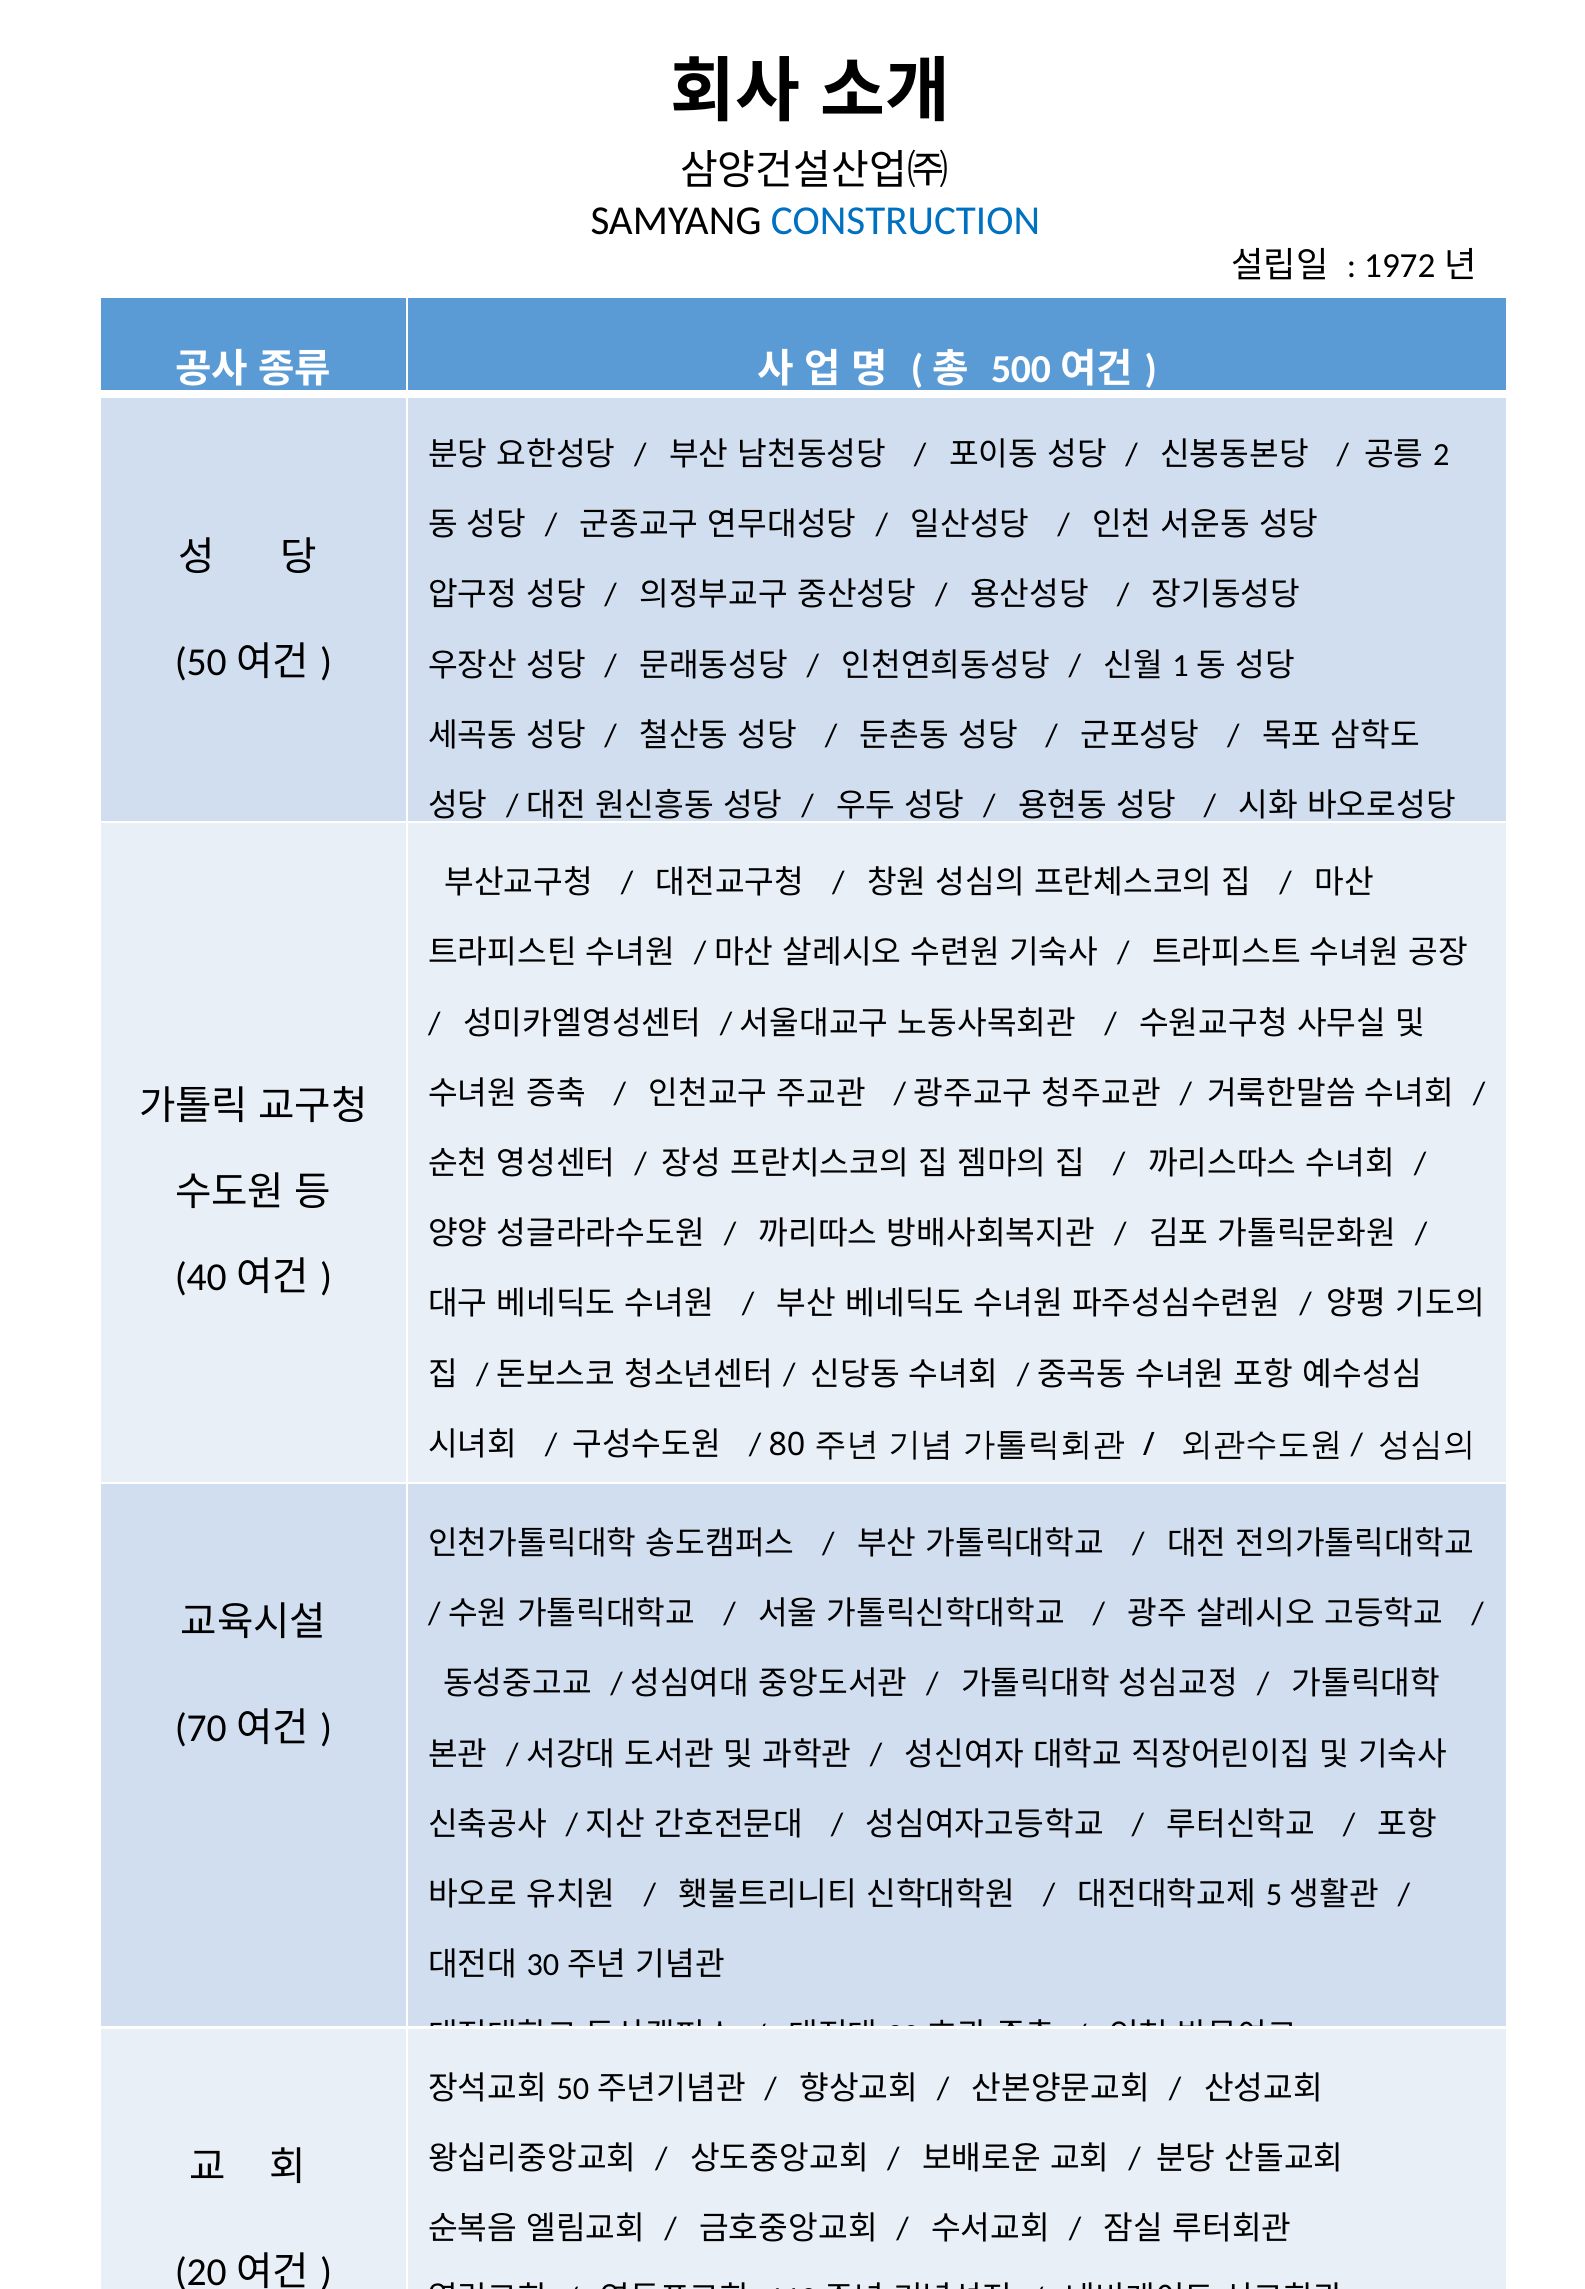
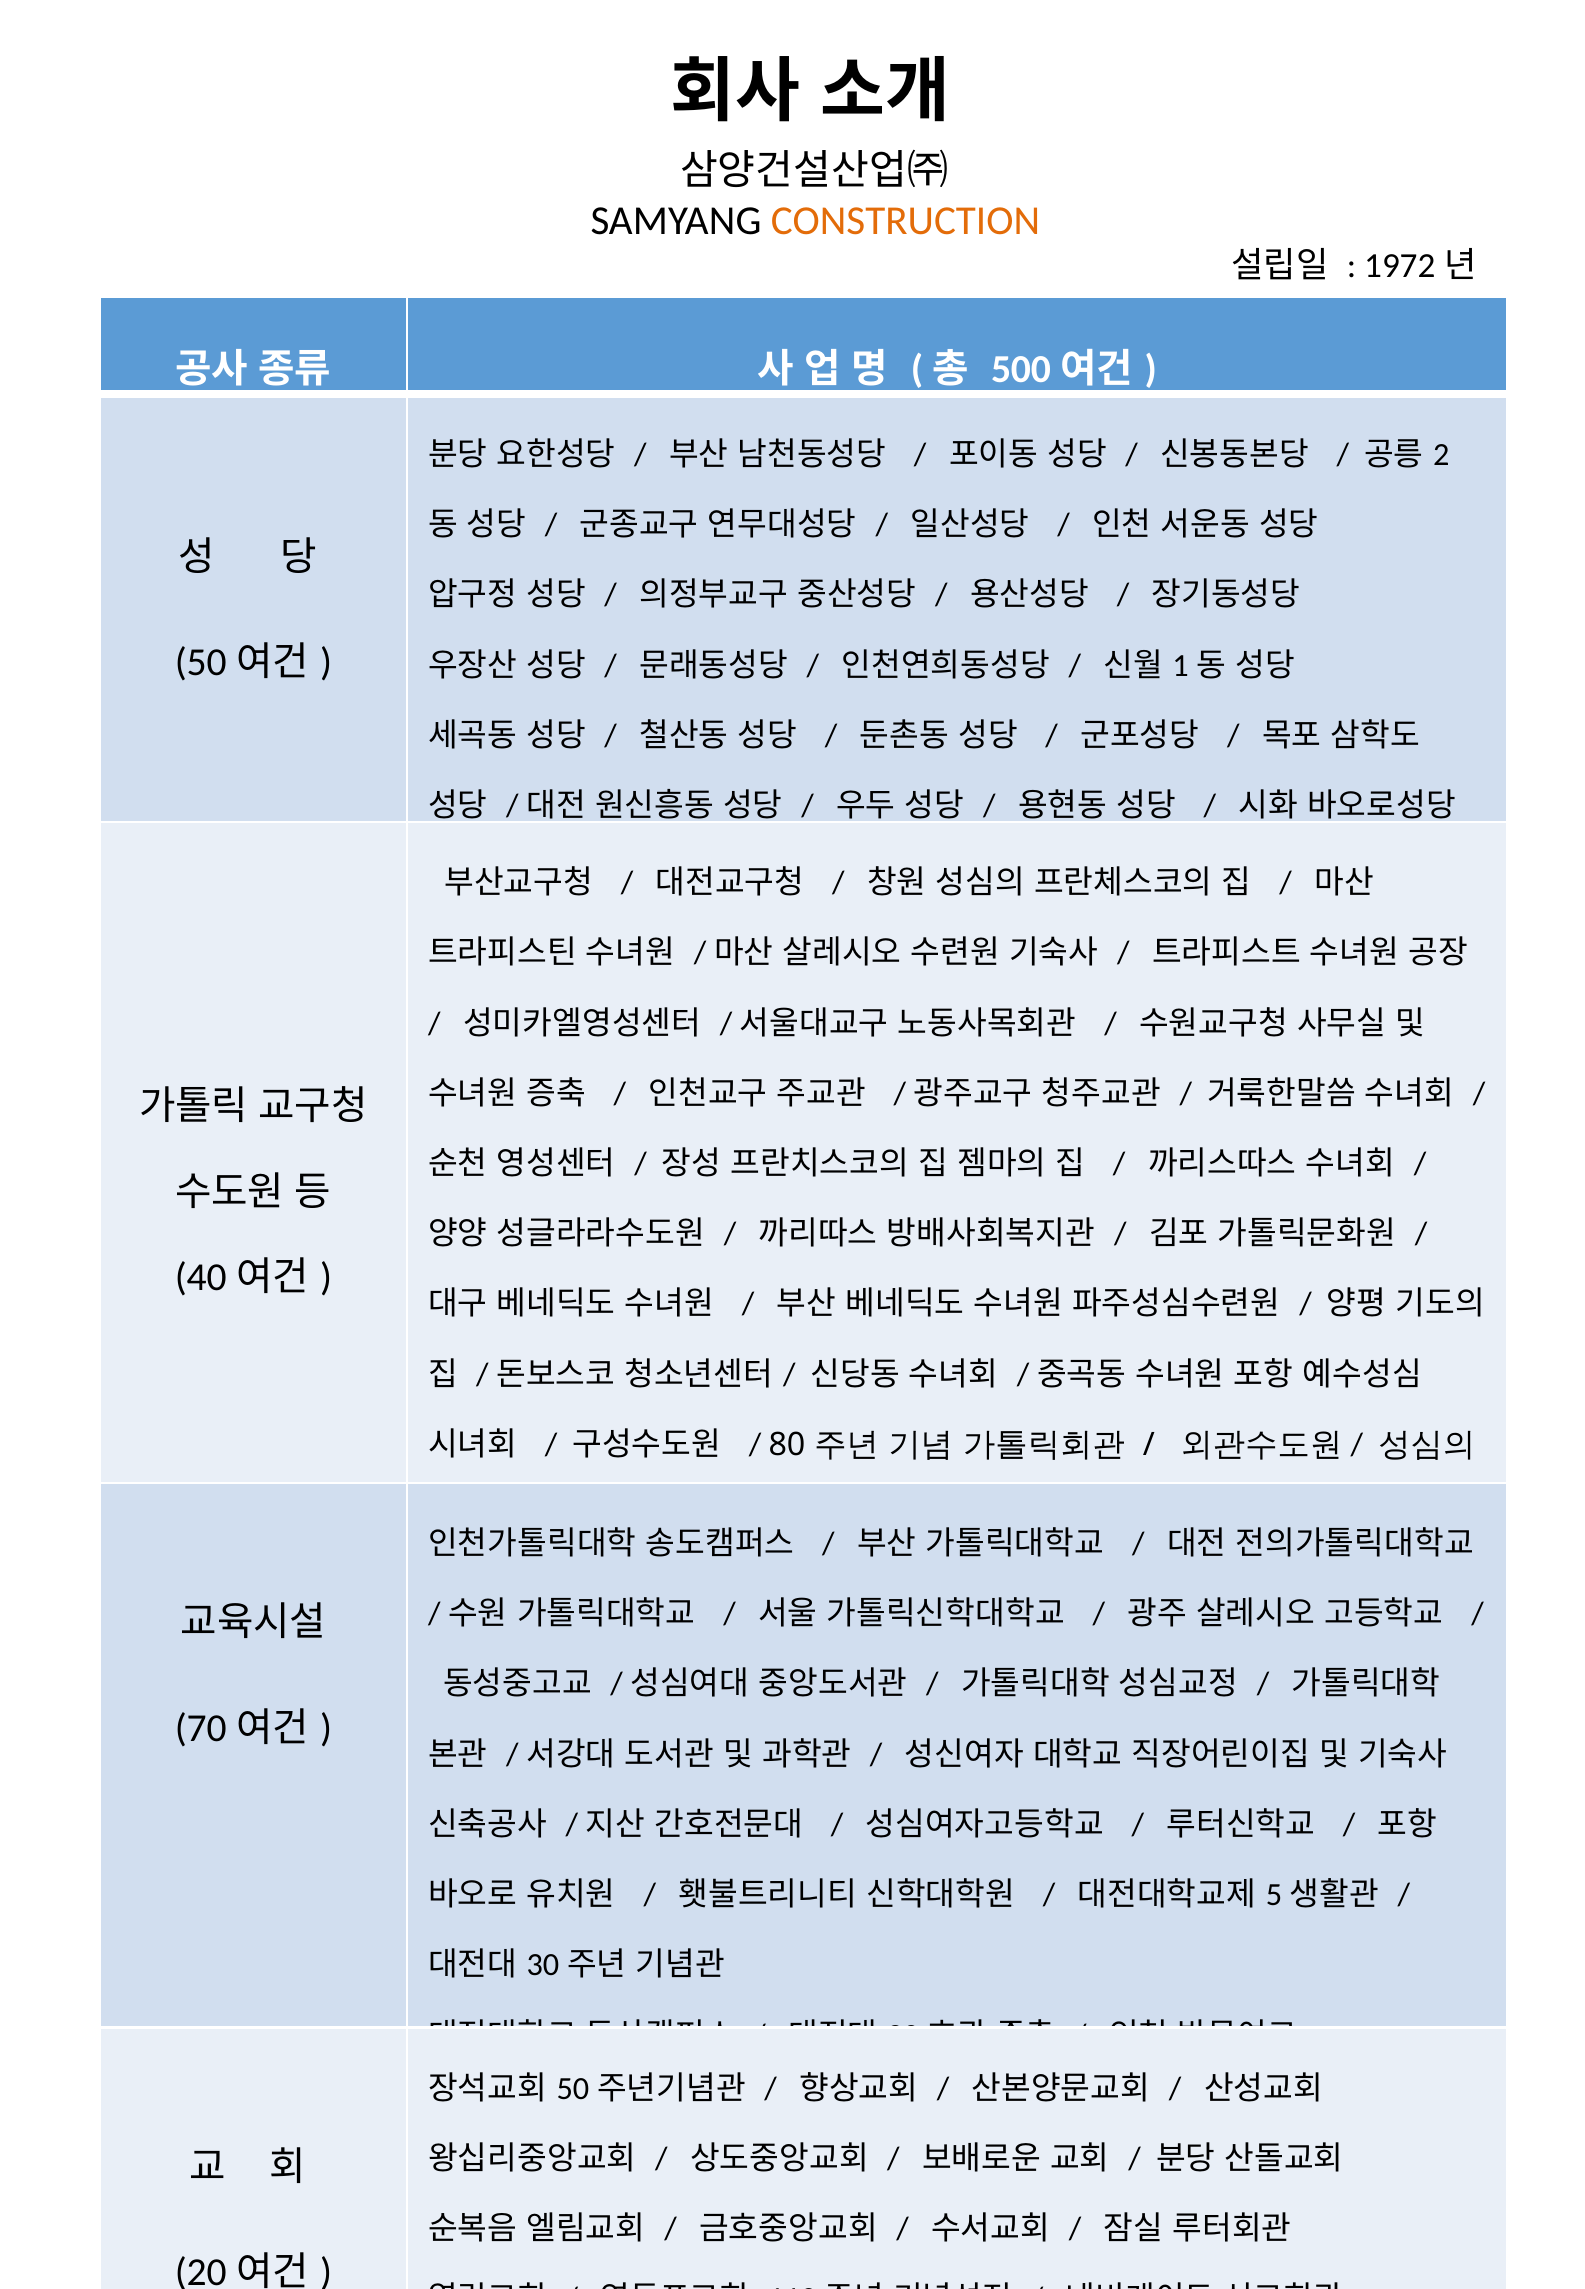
CONSTRUCTION colour: blue -> orange (905, 221)
